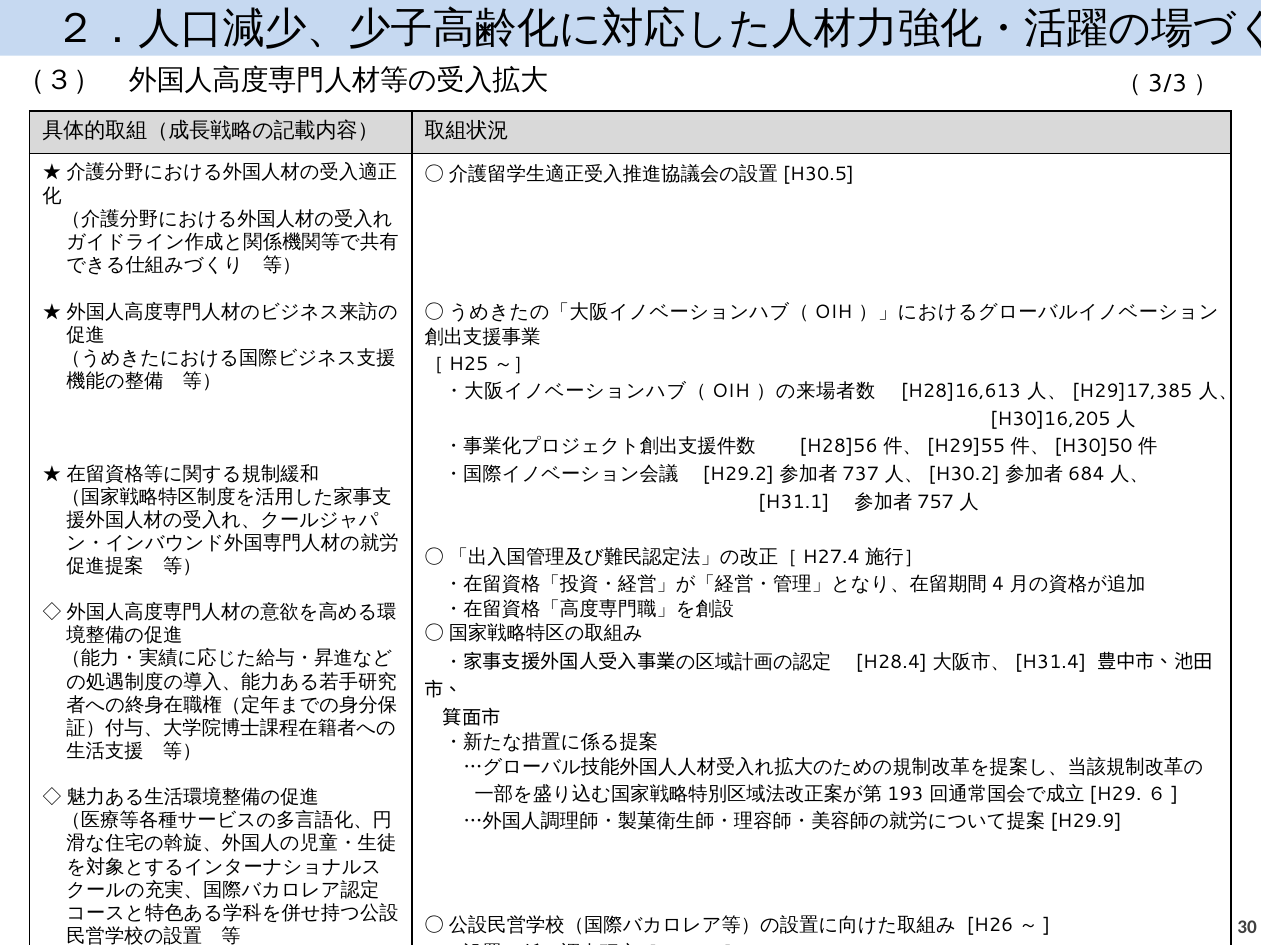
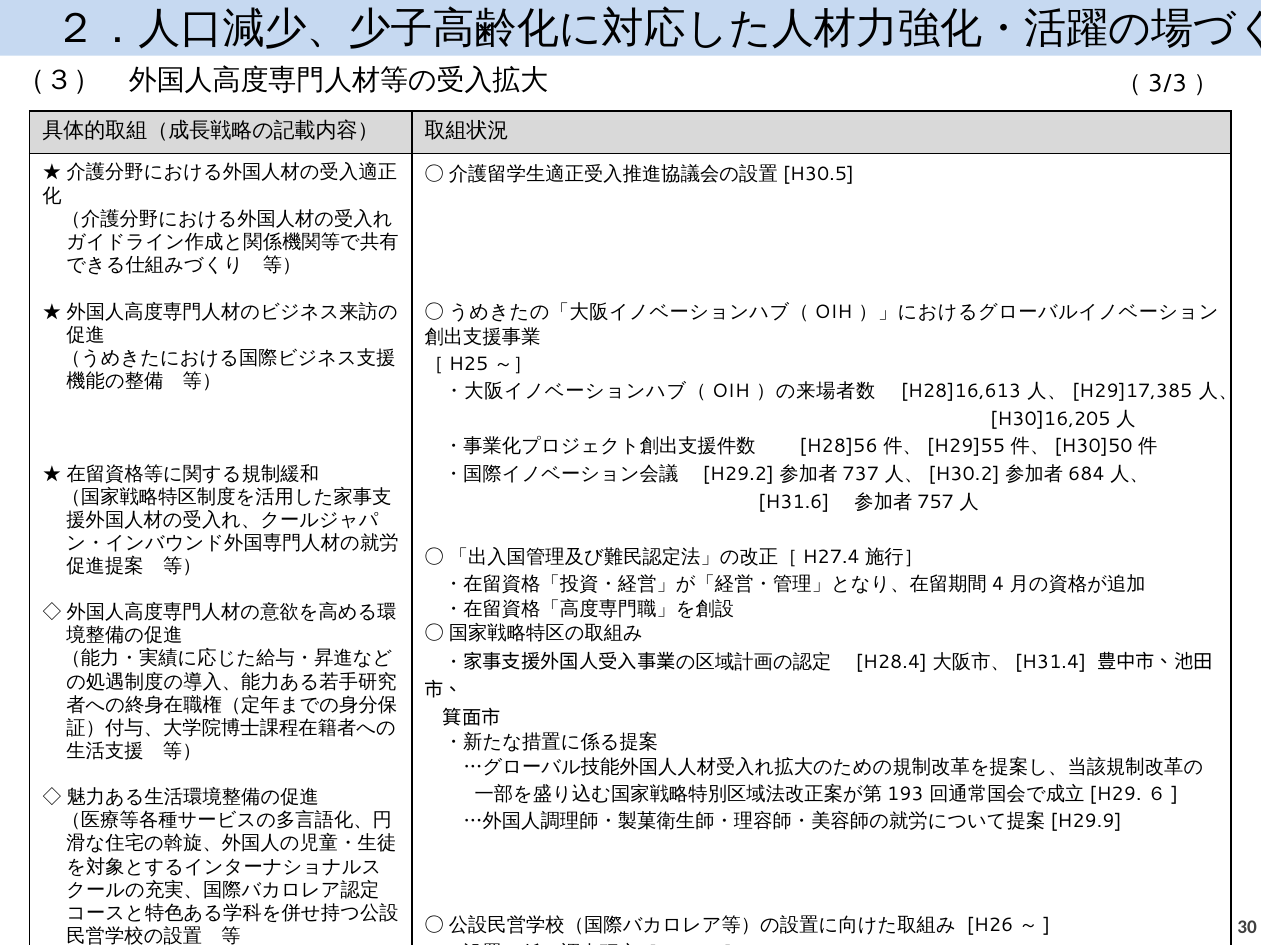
H31.1: H31.1 -> H31.6 (794, 502)
